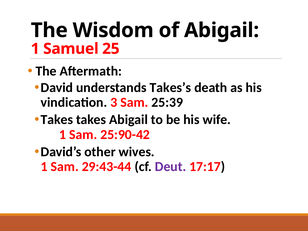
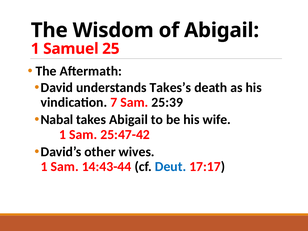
3: 3 -> 7 (114, 102)
Takes: Takes -> Nabal (57, 120)
25:90-42: 25:90-42 -> 25:47-42 (125, 134)
29:43-44: 29:43-44 -> 14:43-44 (107, 167)
Deut colour: purple -> blue (171, 167)
